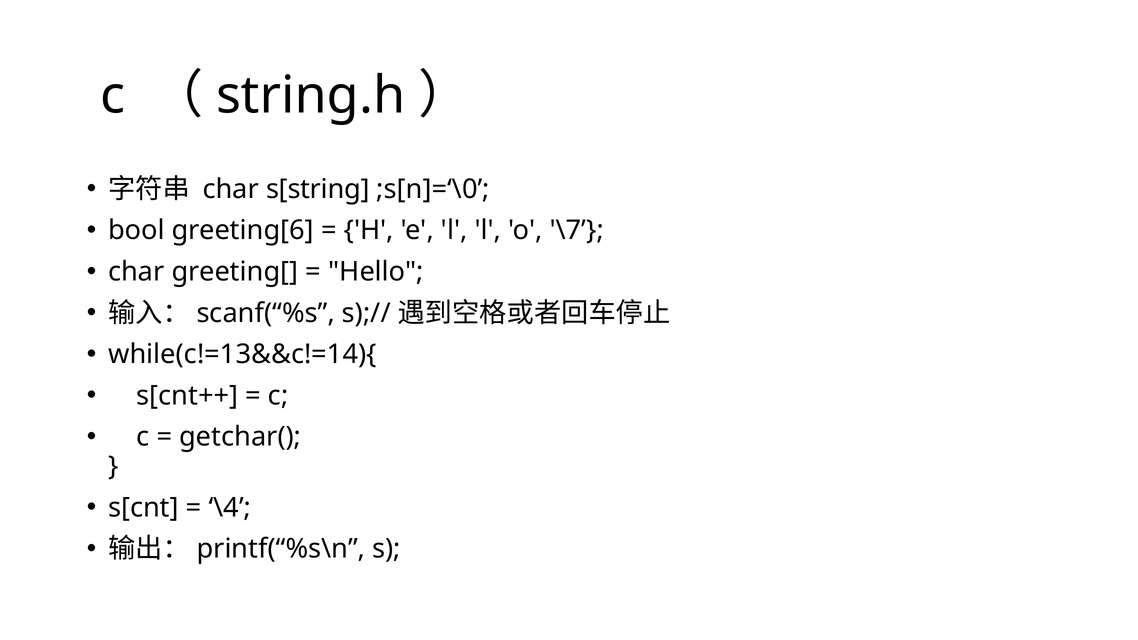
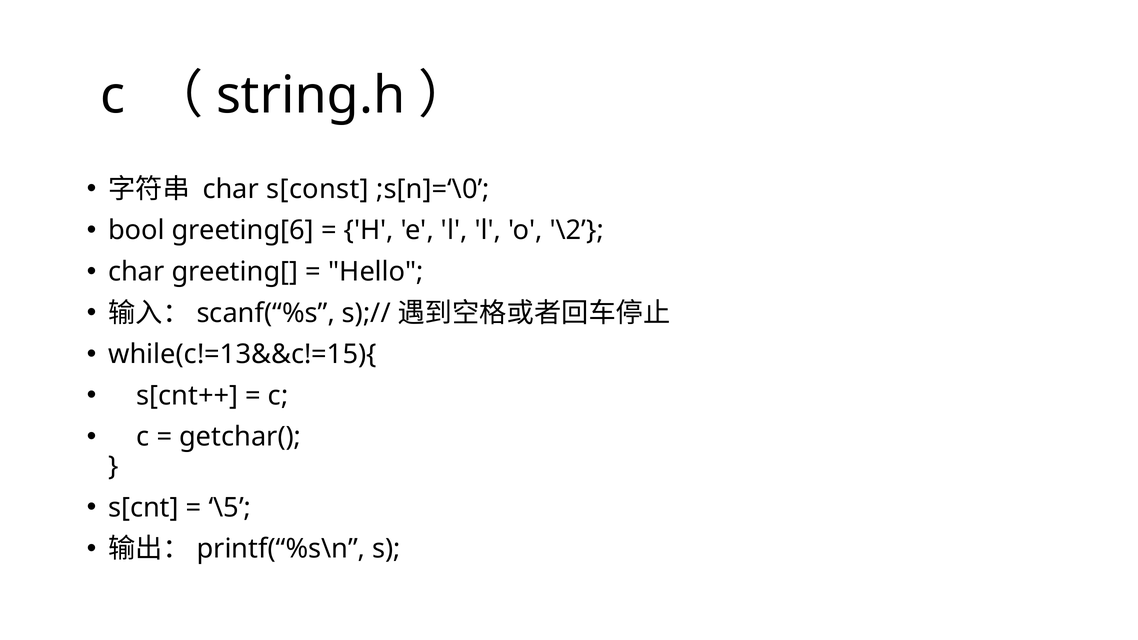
s[string: s[string -> s[const (318, 189)
\7: \7 -> \2 (577, 231)
while(c!=13&&c!=14){: while(c!=13&&c!=14){ -> while(c!=13&&c!=15){ (242, 354)
\4: \4 -> \5 (230, 508)
